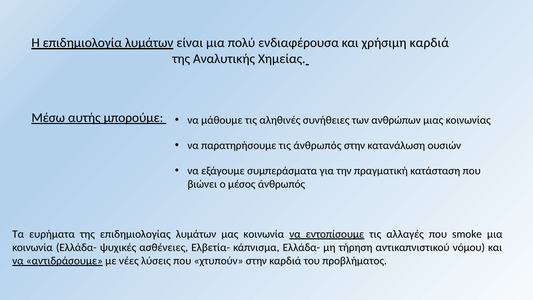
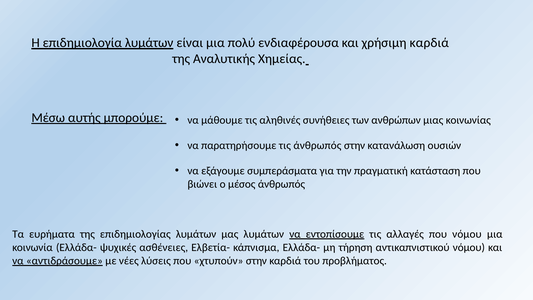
μας κοινωνία: κοινωνία -> λυμάτων (264, 234)
που smoke: smoke -> νόμου (467, 234)
